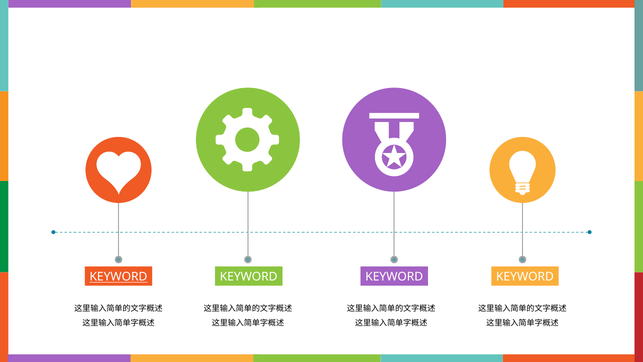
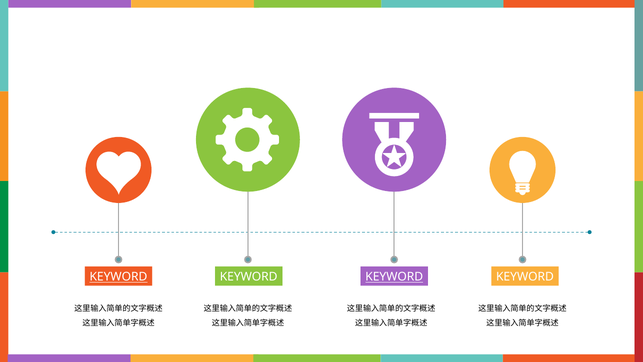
KEYWORD underline: none -> present (394, 277)
